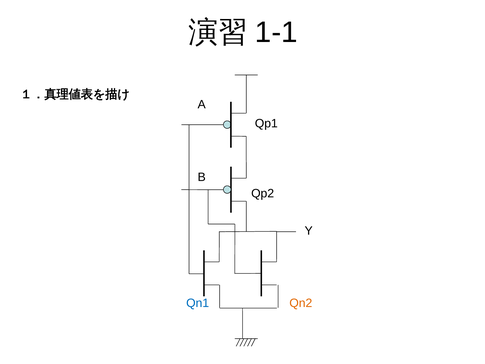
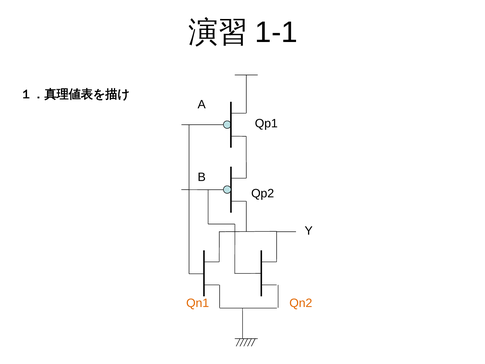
Qn1 colour: blue -> orange (198, 303)
